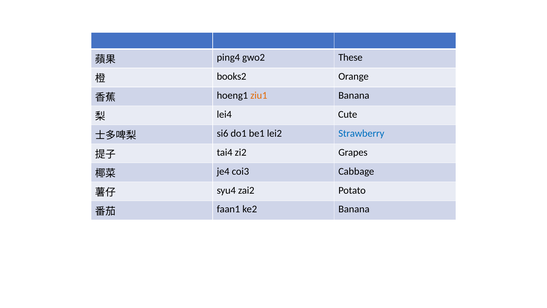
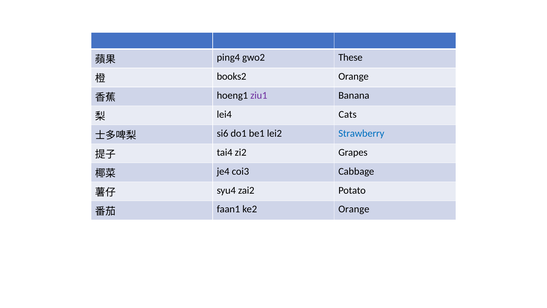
ziu1 colour: orange -> purple (259, 95)
Cute: Cute -> Cats (348, 114)
ke2 Banana: Banana -> Orange (354, 209)
